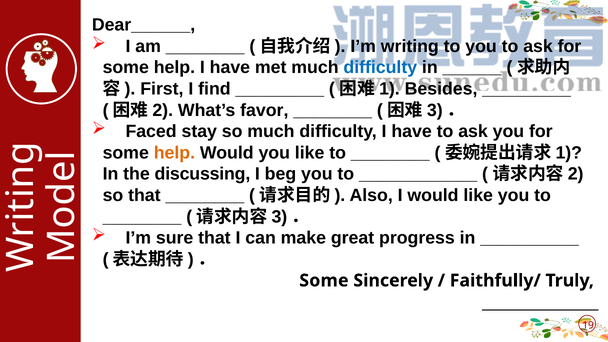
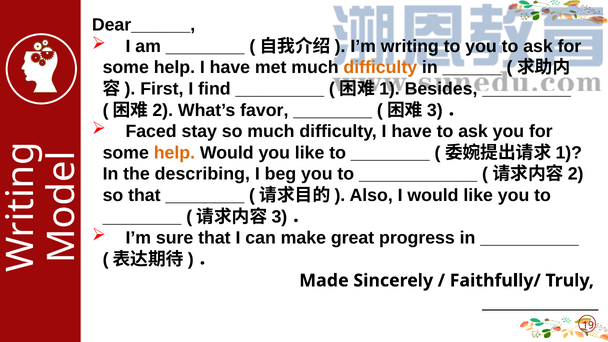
difficulty colour: blue -> orange (380, 68)
discussing: discussing -> describing (202, 174)
Some: Some -> Made (324, 281)
